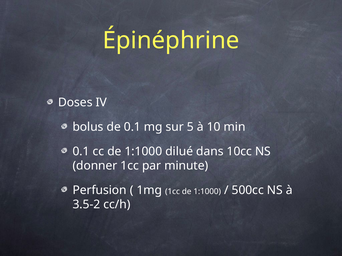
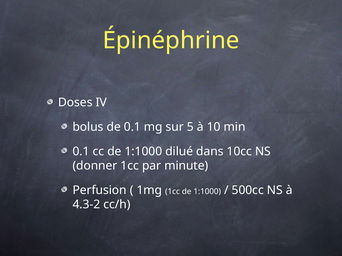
3.5-2: 3.5-2 -> 4.3-2 (86, 205)
